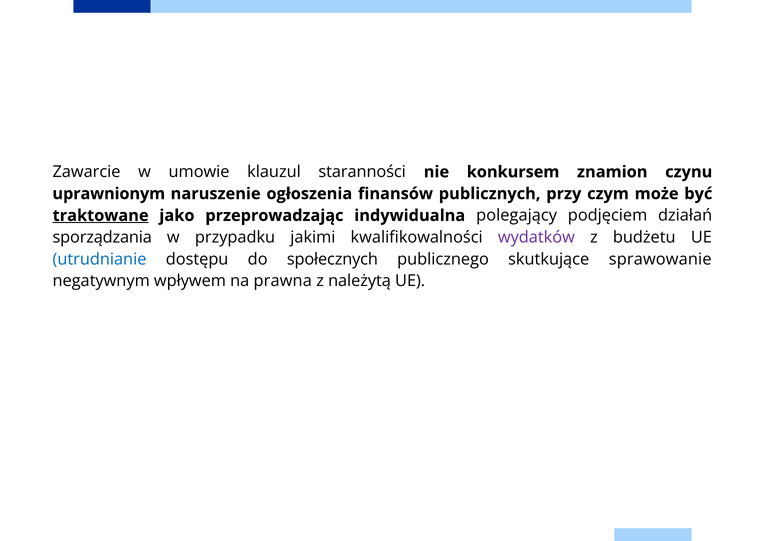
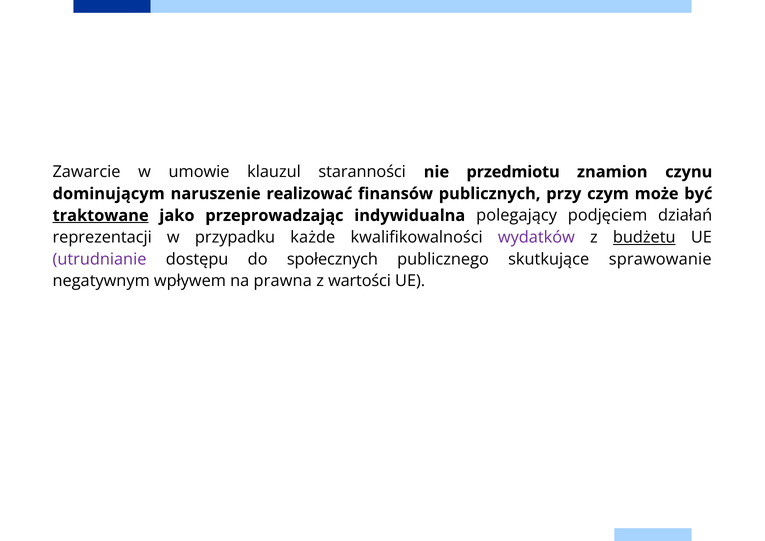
konkursem: konkursem -> przedmiotu (513, 172)
uprawnionym: uprawnionym -> dominującym (109, 194)
ogłoszenia: ogłoszenia -> realizować (309, 194)
sporządzania: sporządzania -> reprezentacji (102, 237)
jakimi: jakimi -> każde (313, 237)
budżetu underline: none -> present (644, 237)
utrudnianie colour: blue -> purple (100, 259)
należytą: należytą -> wartości (360, 281)
